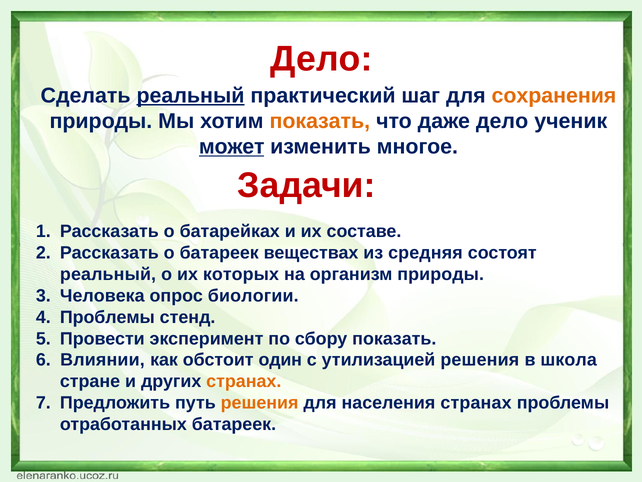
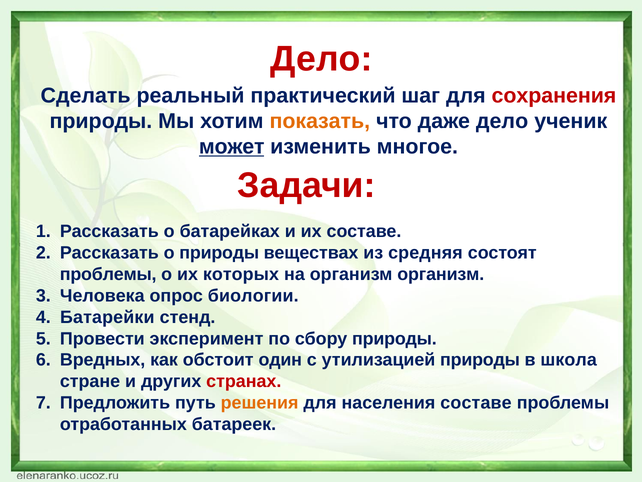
реальный underline: present -> none (191, 95)
сохранения colour: orange -> red (554, 95)
о батареек: батареек -> природы (219, 253)
реальный: реальный -> проблемы (108, 274)
организм природы: природы -> организм (441, 274)
Проблемы: Проблемы -> Батарейки (107, 317)
сбору показать: показать -> природы (394, 338)
Влиянии: Влиянии -> Вредных (103, 360)
утилизацией решения: решения -> природы (480, 360)
странах colour: orange -> red (244, 381)
населения странах: странах -> составе (476, 402)
